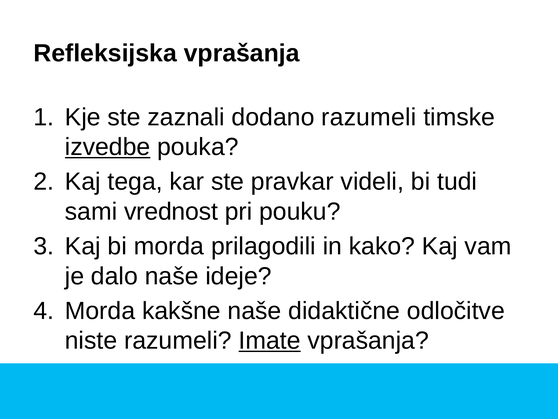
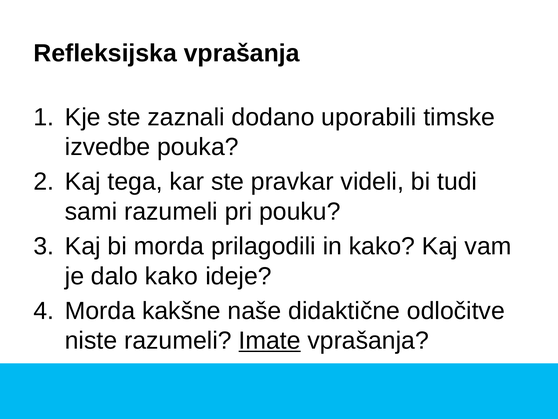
dodano razumeli: razumeli -> uporabili (369, 117)
izvedbe underline: present -> none (108, 147)
sami vrednost: vrednost -> razumeli (171, 211)
dalo naše: naše -> kako (172, 276)
